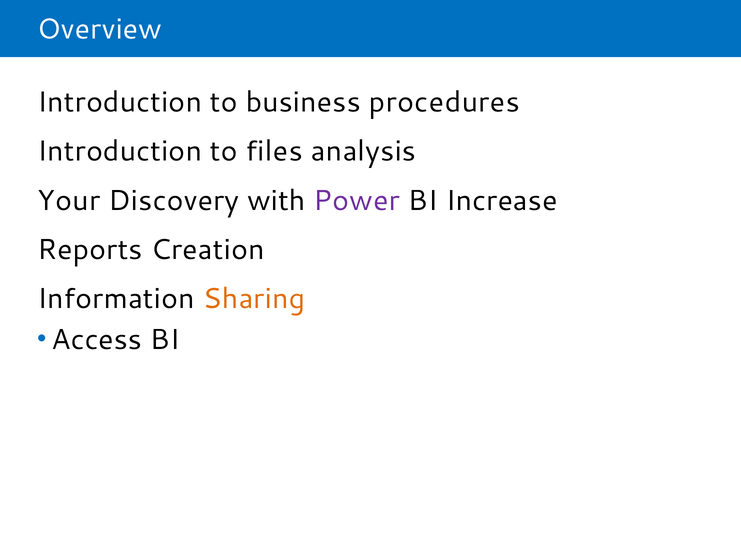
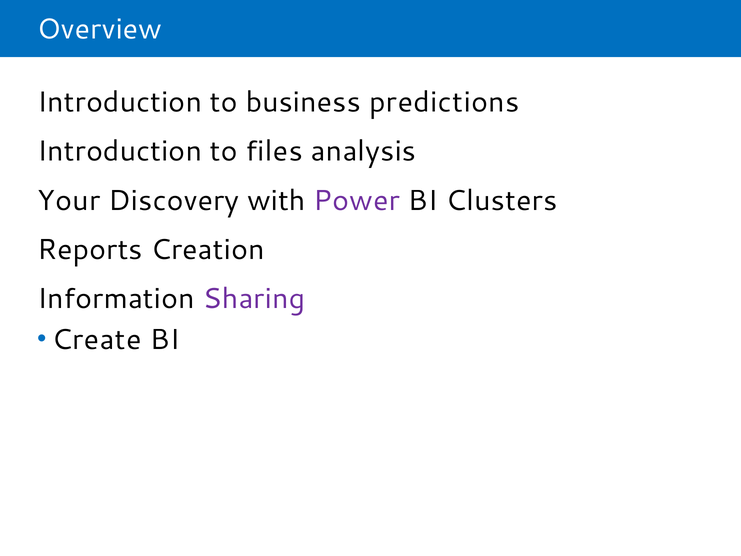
procedures: procedures -> predictions (444, 102)
Increase: Increase -> Clusters (502, 200)
Sharing colour: orange -> purple (254, 299)
Access: Access -> Create (97, 340)
